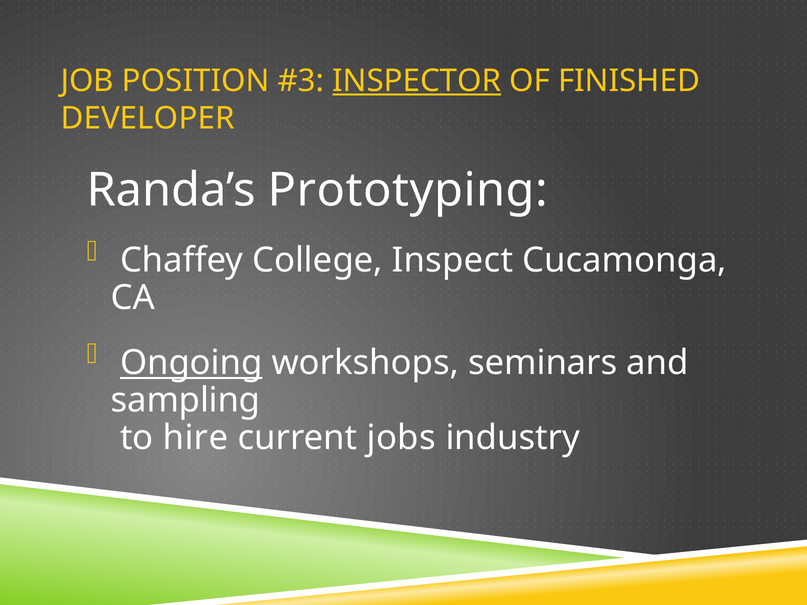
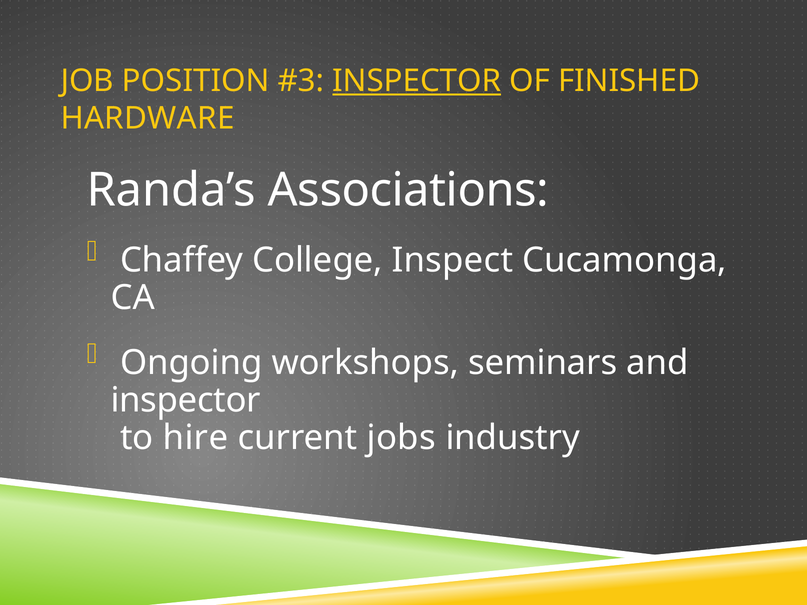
DEVELOPER: DEVELOPER -> HARDWARE (147, 119)
Prototyping: Prototyping -> Associations (408, 190)
Ongoing underline: present -> none (191, 363)
sampling: sampling -> inspector (186, 401)
